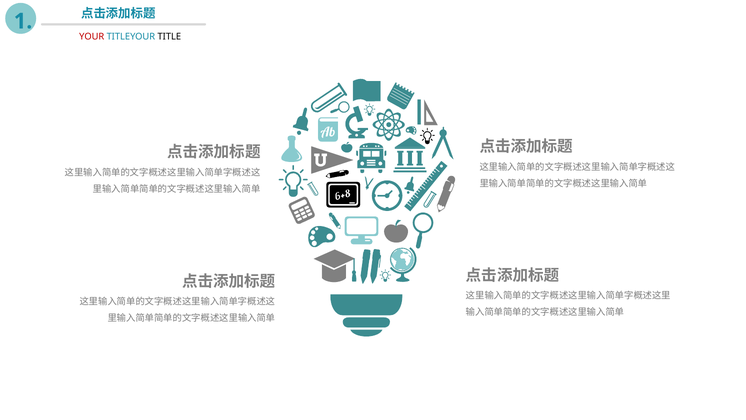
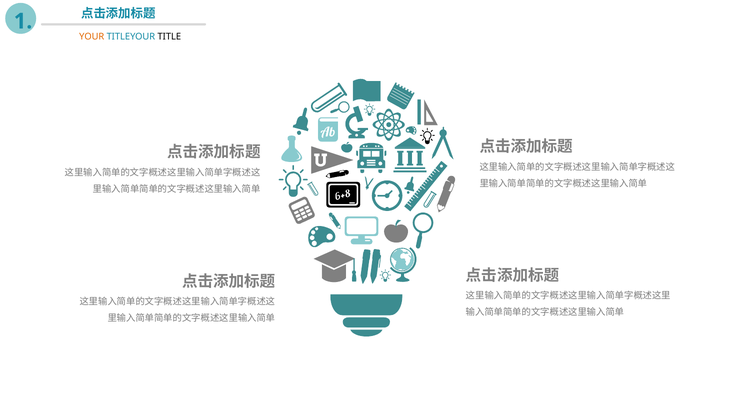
YOUR colour: red -> orange (92, 37)
